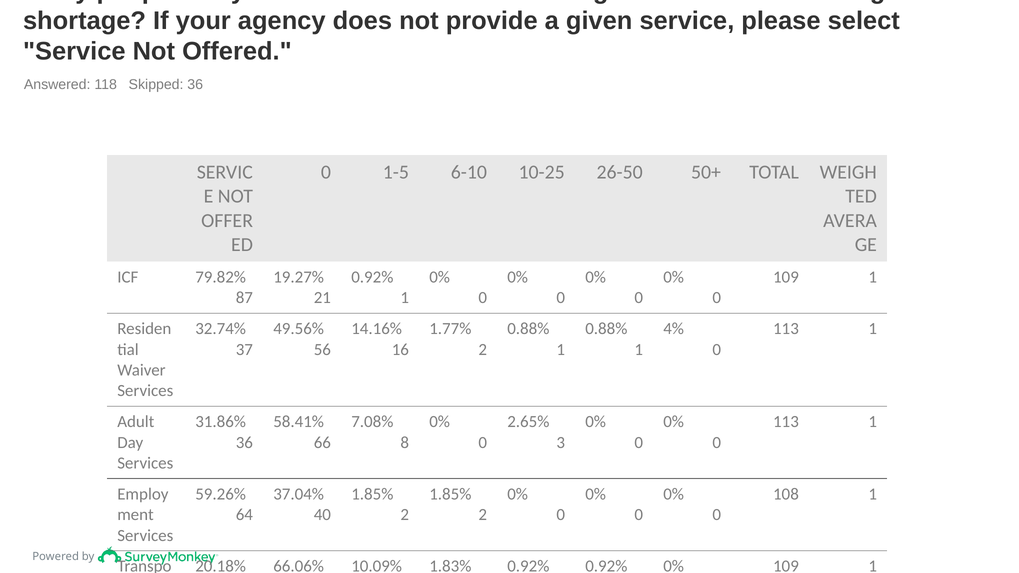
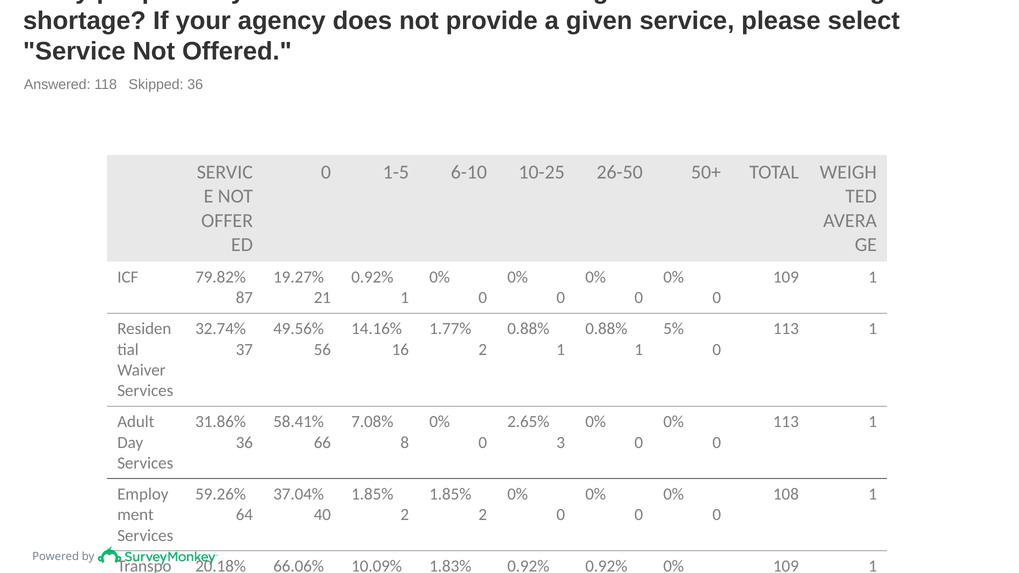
4%: 4% -> 5% (674, 329)
